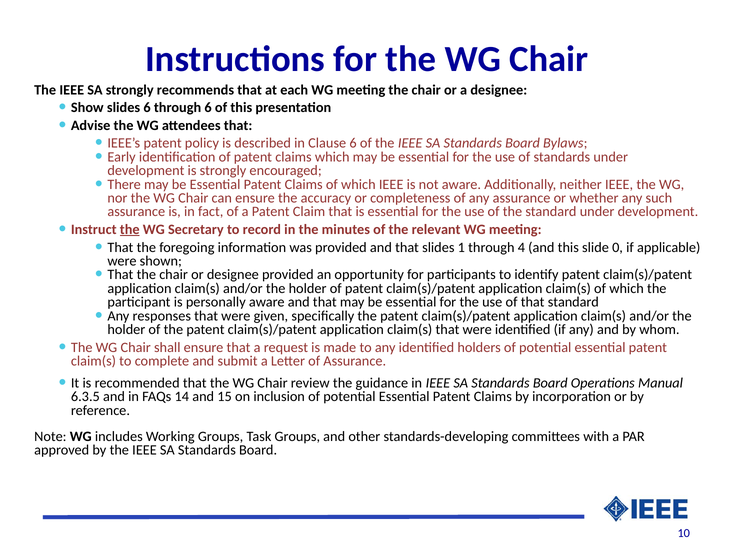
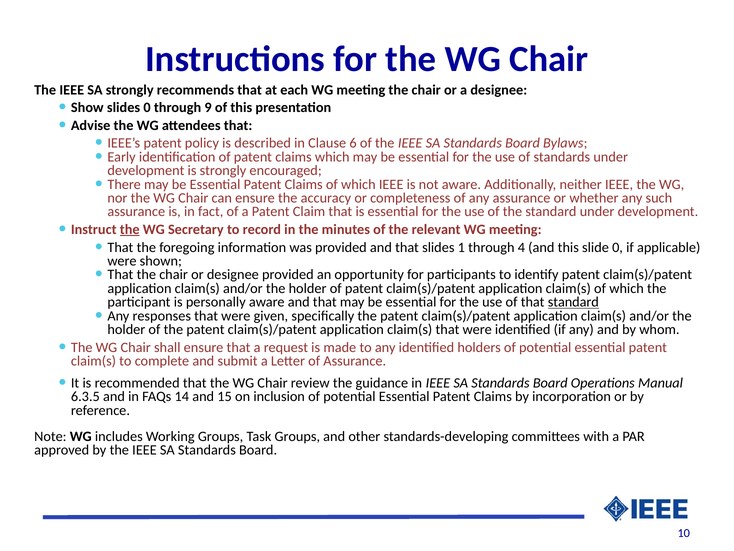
slides 6: 6 -> 0 (147, 107)
through 6: 6 -> 9 (208, 107)
standard underline: none -> present (573, 302)
